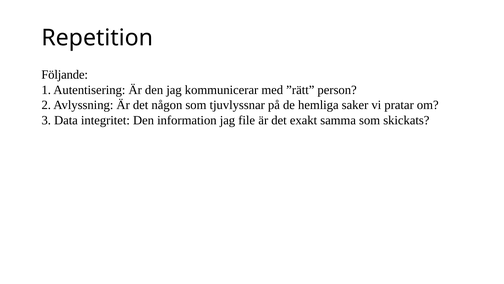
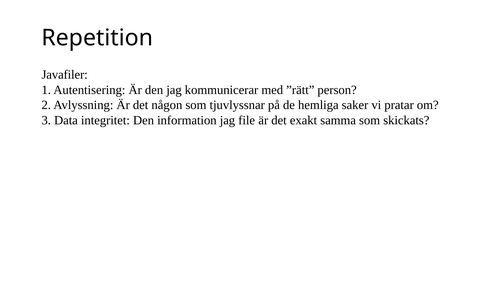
Följande: Följande -> Javafiler (65, 75)
